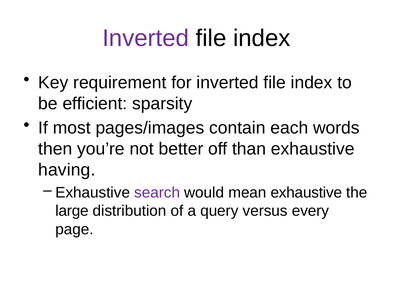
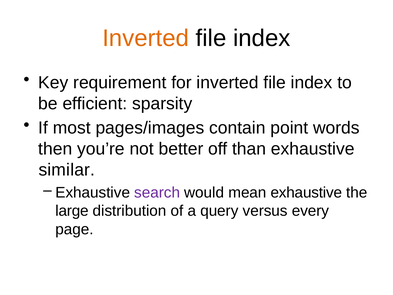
Inverted colour: purple -> orange (146, 38)
each: each -> point (289, 128)
having: having -> similar (67, 170)
